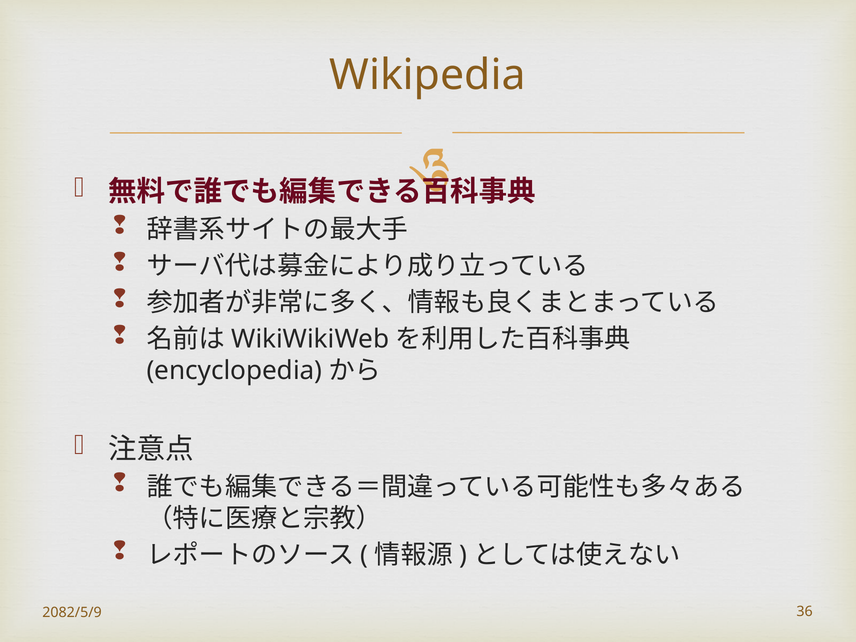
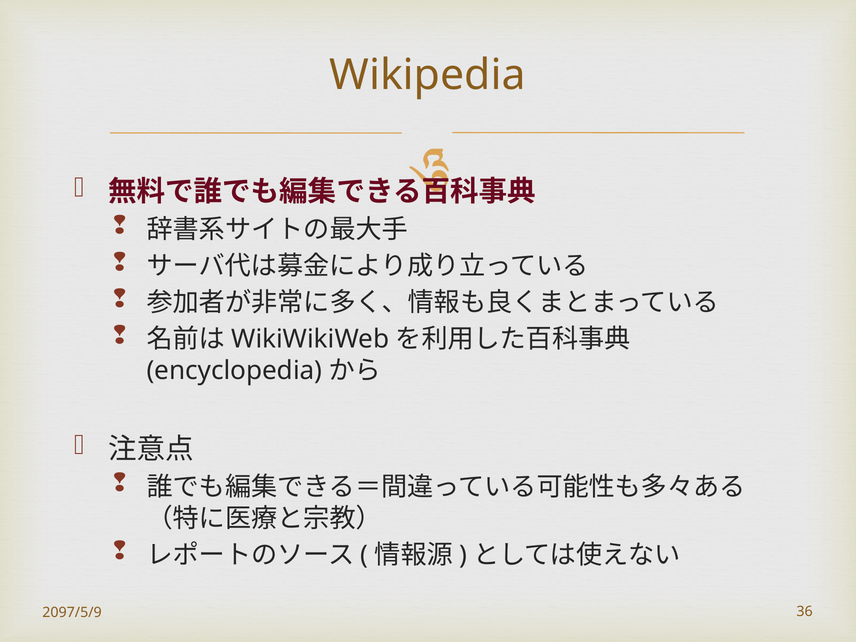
2082/5/9: 2082/5/9 -> 2097/5/9 (72, 613)
